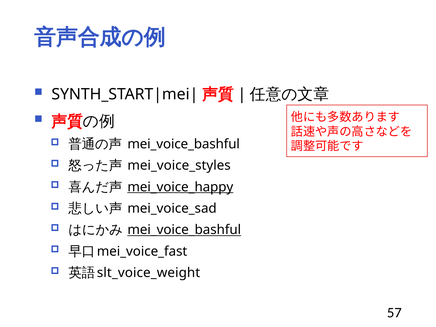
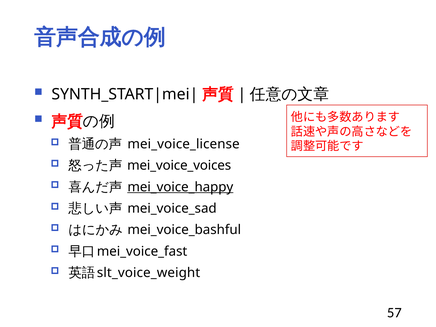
mei_voice_bashful: mei_voice_bashful -> mei_voice_license (184, 144)
mei_voice_styles: mei_voice_styles -> mei_voice_voices (179, 166)
mei_voice_bashful underline: present -> none (184, 230)
